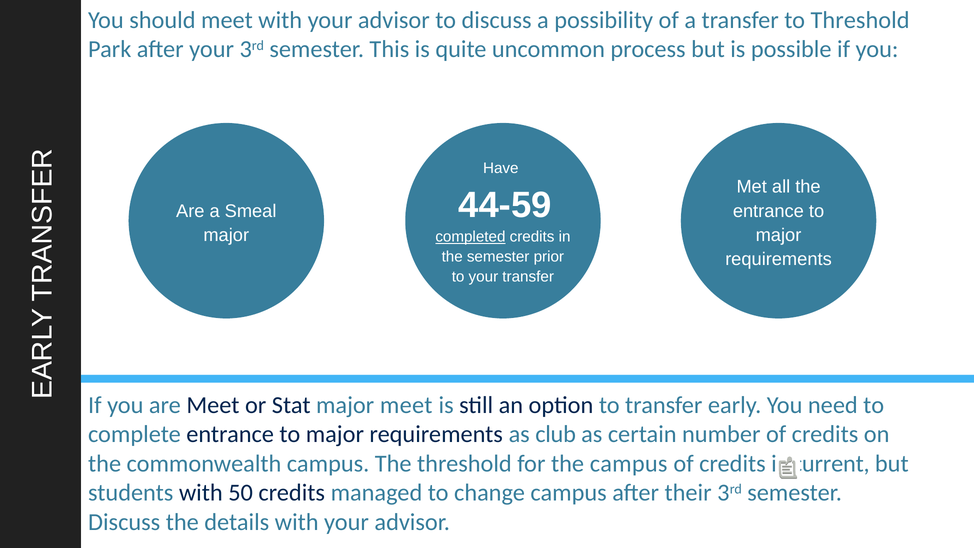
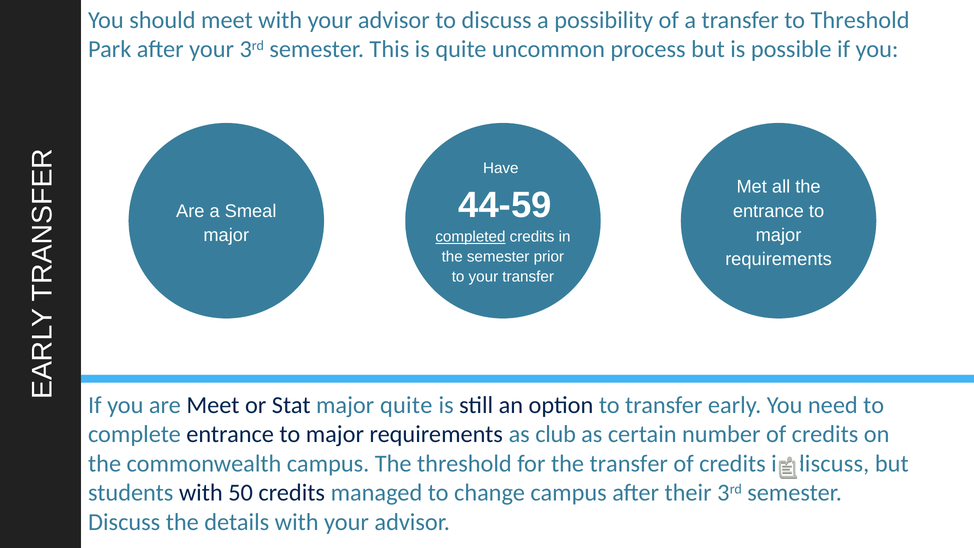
major meet: meet -> quite (406, 405)
the campus: campus -> transfer (629, 463)
is current: current -> discuss (831, 463)
